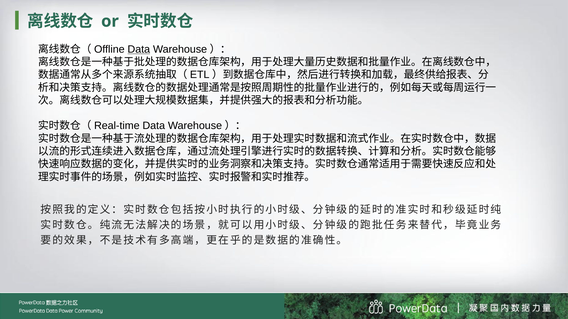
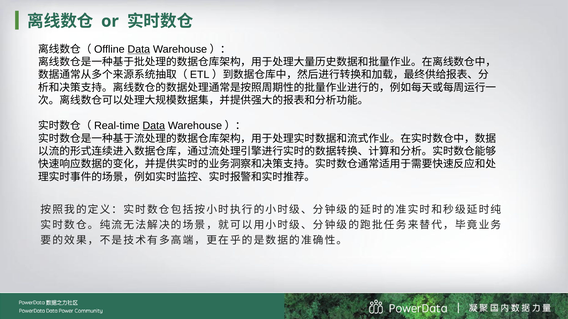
Data underline: none -> present (154, 126)
